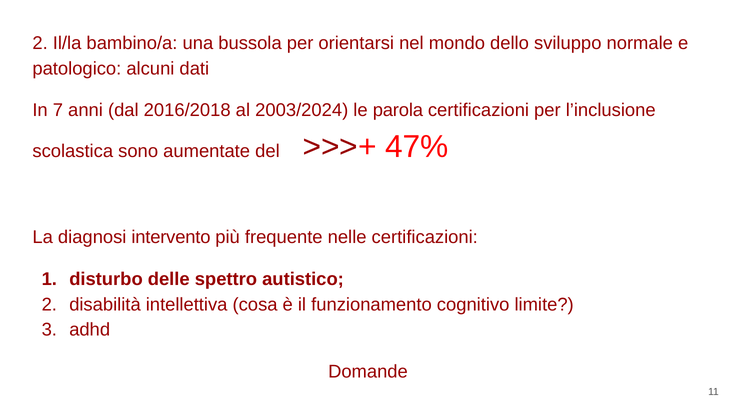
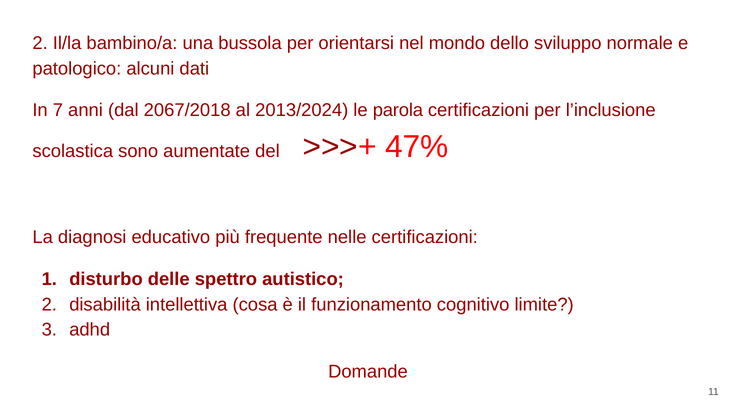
2016/2018: 2016/2018 -> 2067/2018 (187, 110)
2003/2024: 2003/2024 -> 2013/2024 (302, 110)
intervento: intervento -> educativo (171, 237)
